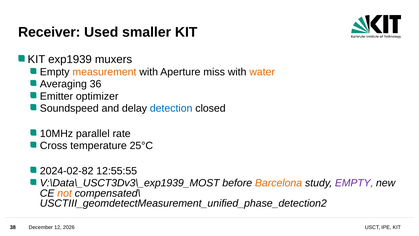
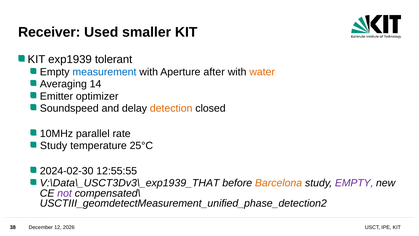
muxers: muxers -> tolerant (114, 60)
measurement colour: orange -> blue (104, 72)
miss: miss -> after (214, 72)
36: 36 -> 14 (96, 84)
detection colour: blue -> orange (171, 108)
Cross: Cross -> Study (54, 146)
2024-02-82: 2024-02-82 -> 2024-02-30 (67, 171)
V:\Data\_USCT3Dv3\_exp1939_MOST: V:\Data\_USCT3Dv3\_exp1939_MOST -> V:\Data\_USCT3Dv3\_exp1939_THAT (130, 183)
not colour: orange -> purple (65, 193)
